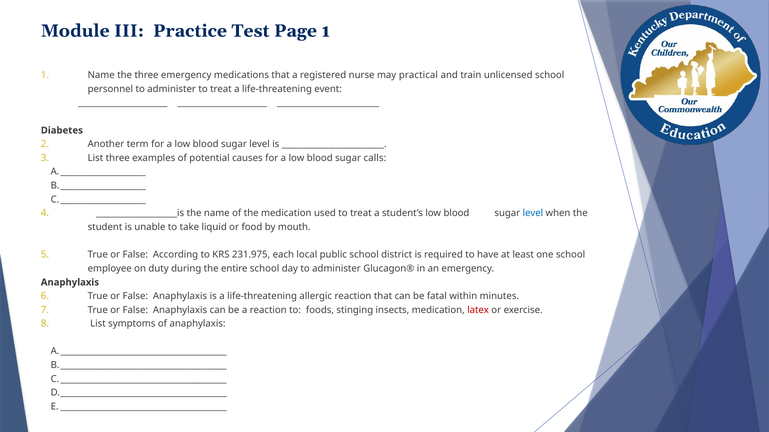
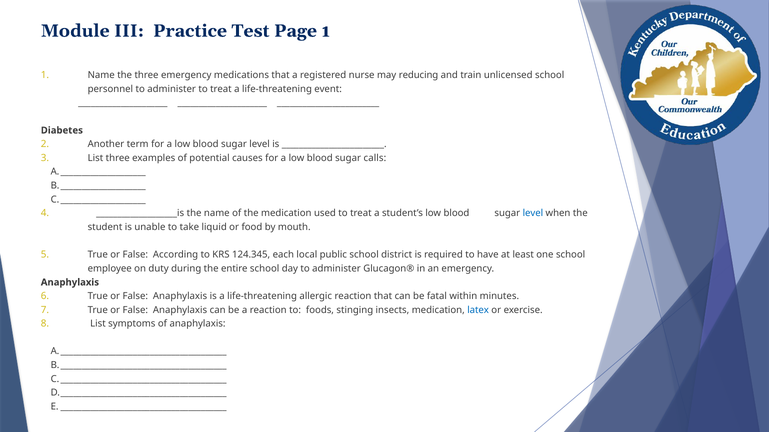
practical: practical -> reducing (419, 75)
231.975: 231.975 -> 124.345 (251, 255)
latex colour: red -> blue (478, 310)
